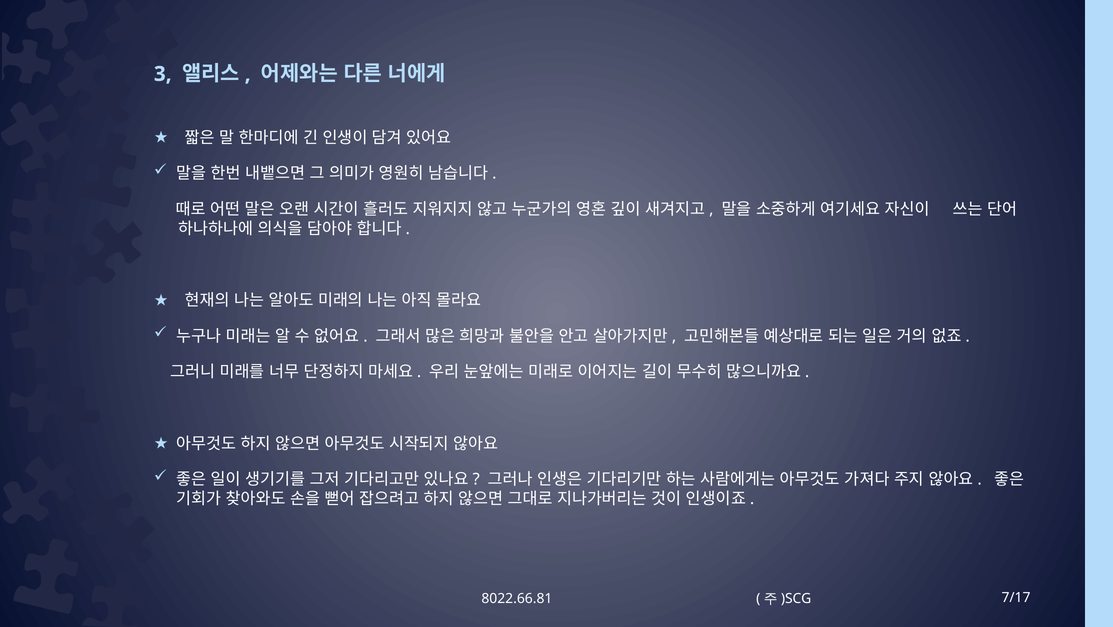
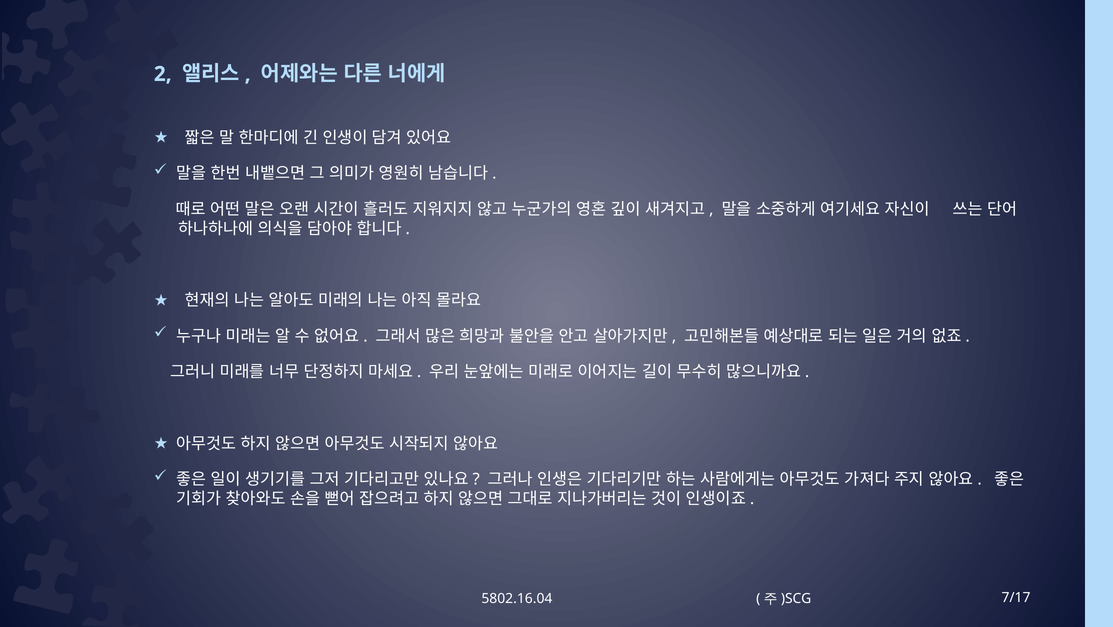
3: 3 -> 2 (163, 74)
8022.66.81: 8022.66.81 -> 5802.16.04 (517, 598)
